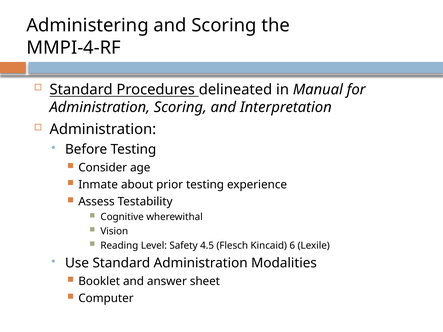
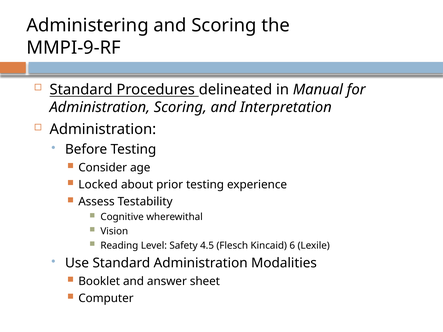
MMPI-4-RF: MMPI-4-RF -> MMPI-9-RF (74, 48)
Inmate: Inmate -> Locked (98, 185)
